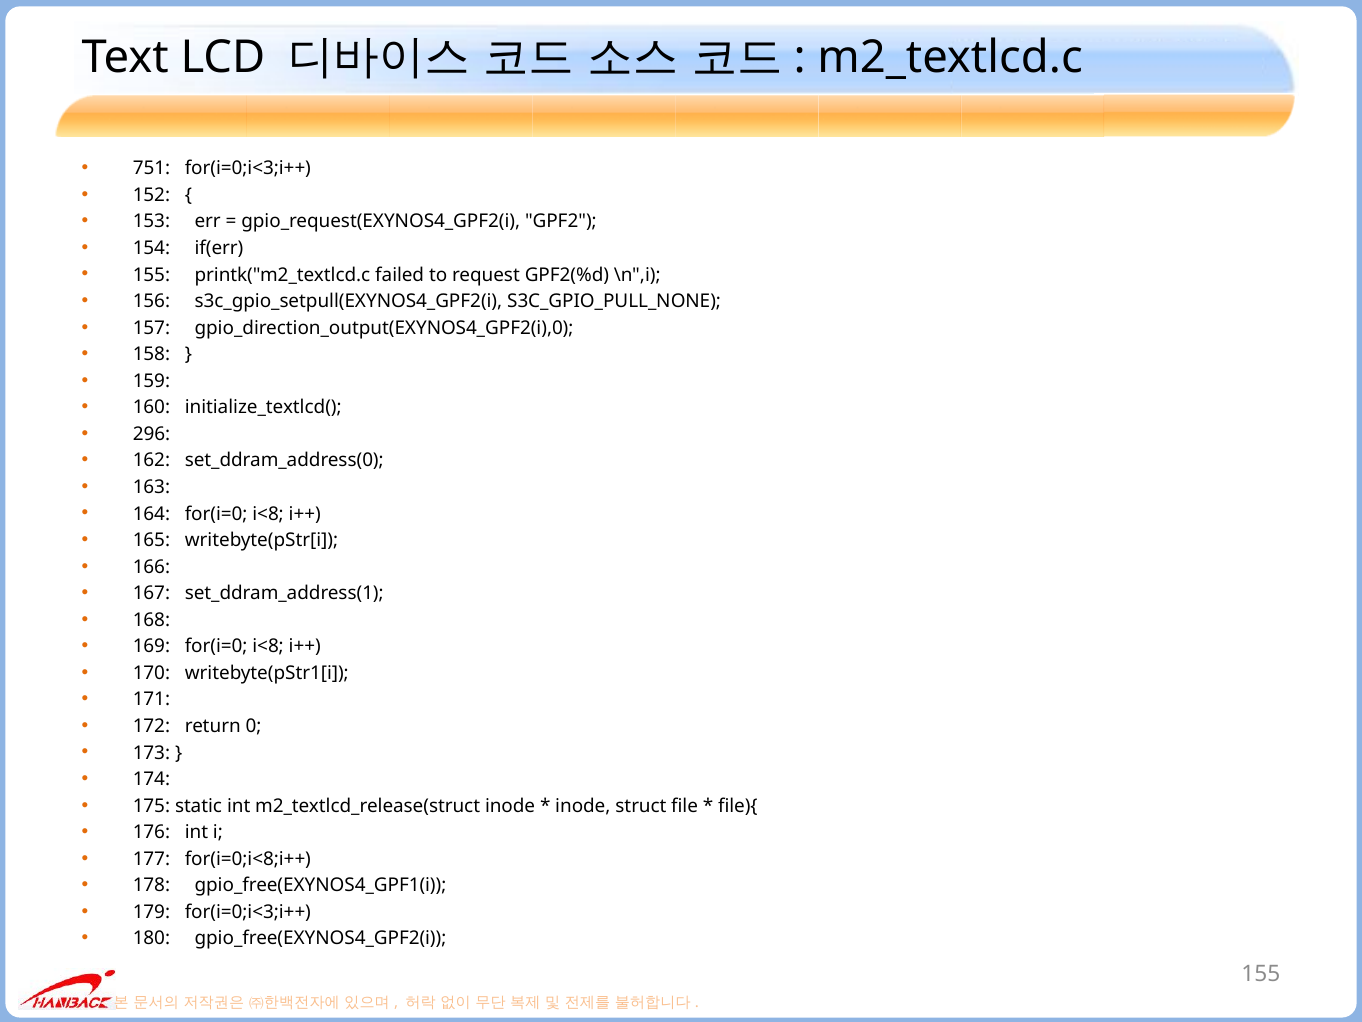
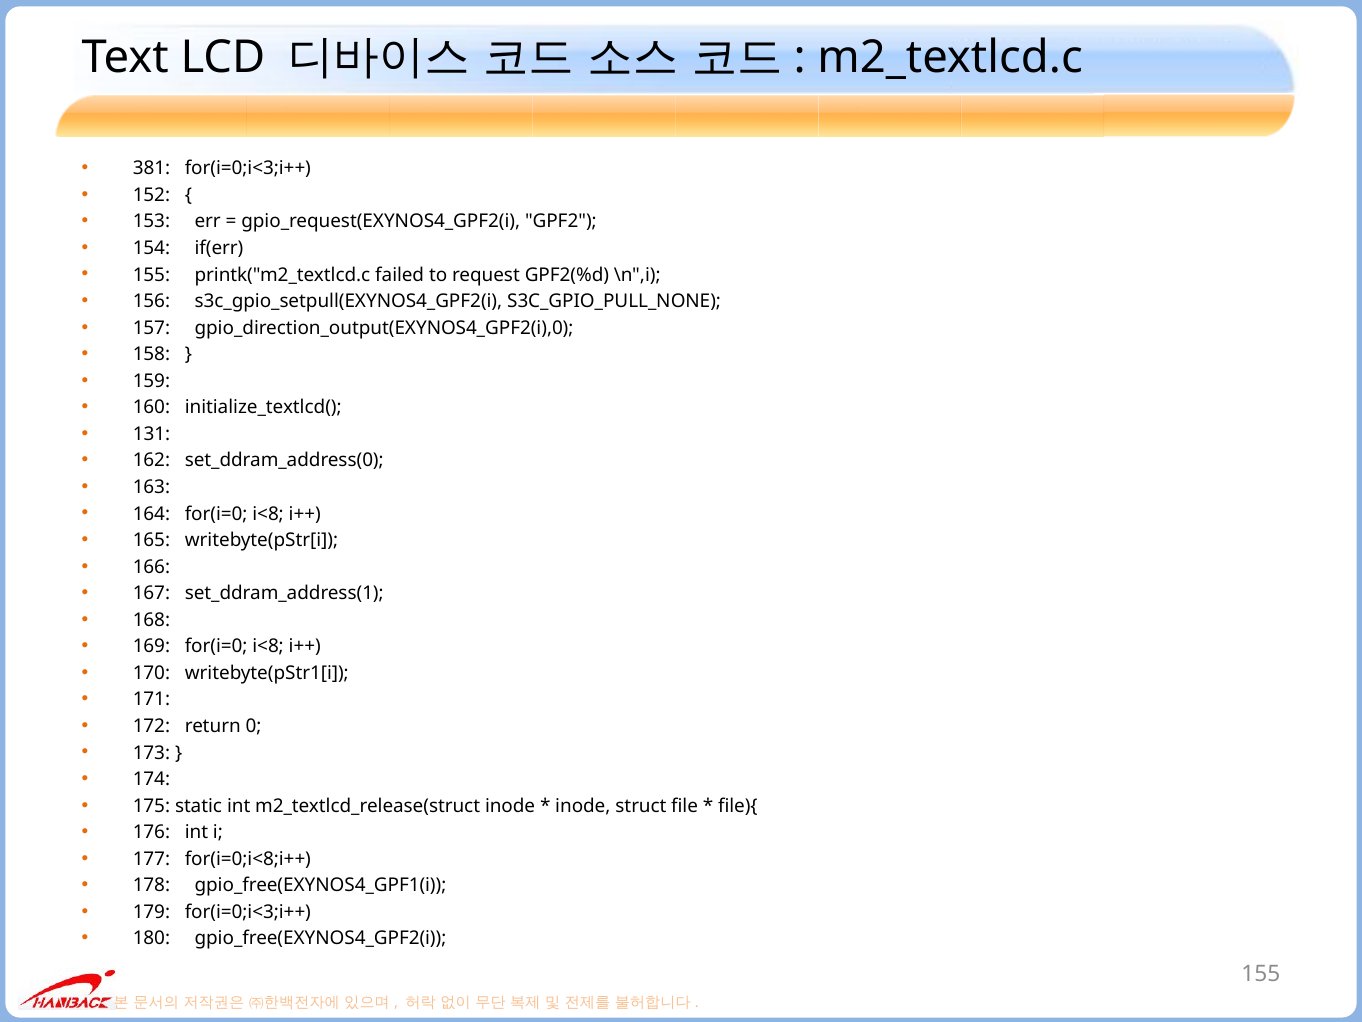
751: 751 -> 381 (151, 168)
296: 296 -> 131 (151, 434)
